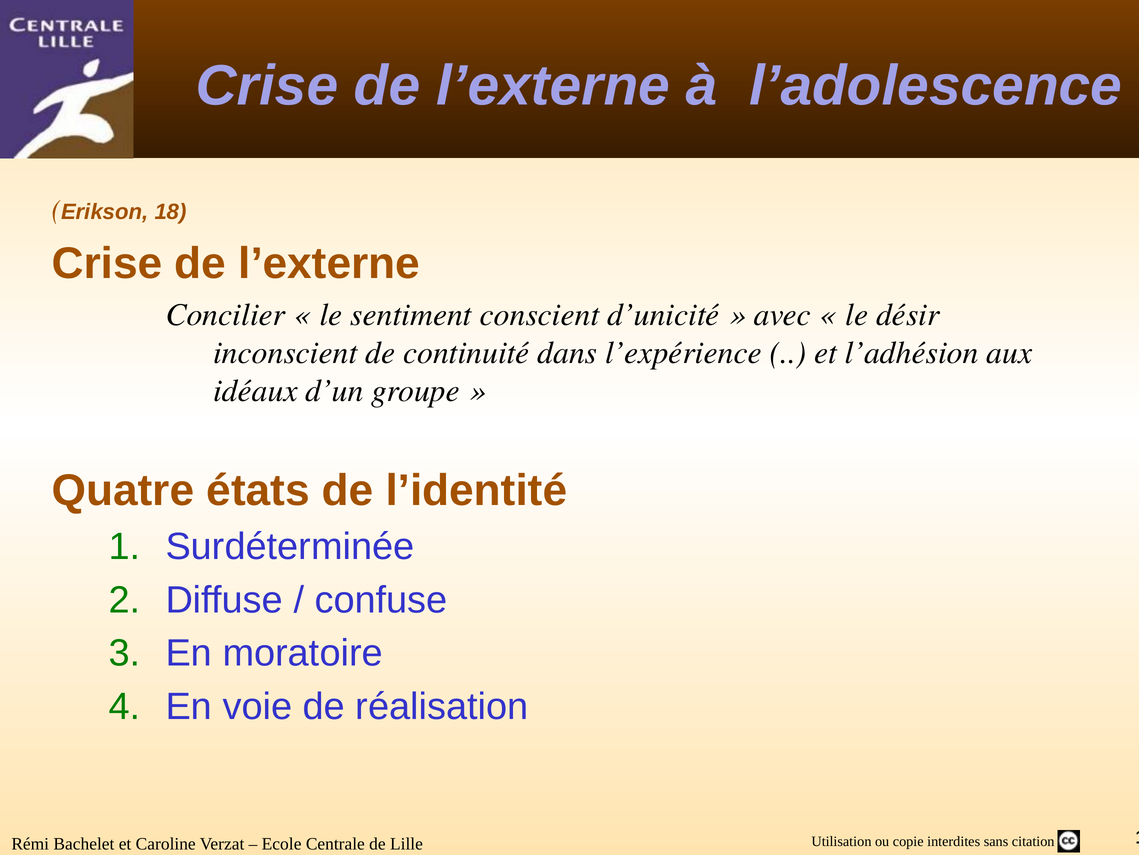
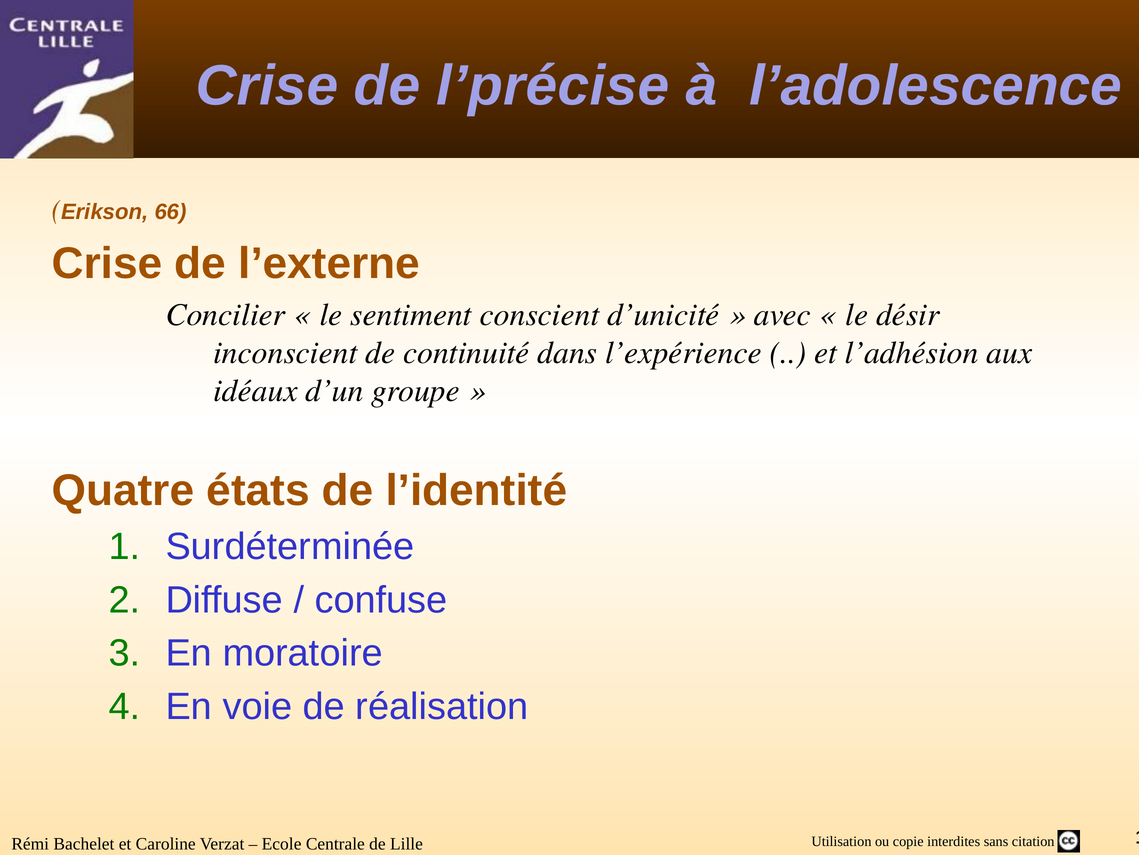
l’externe: l’externe -> l’précise (553, 86)
18: 18 -> 66 (171, 212)
